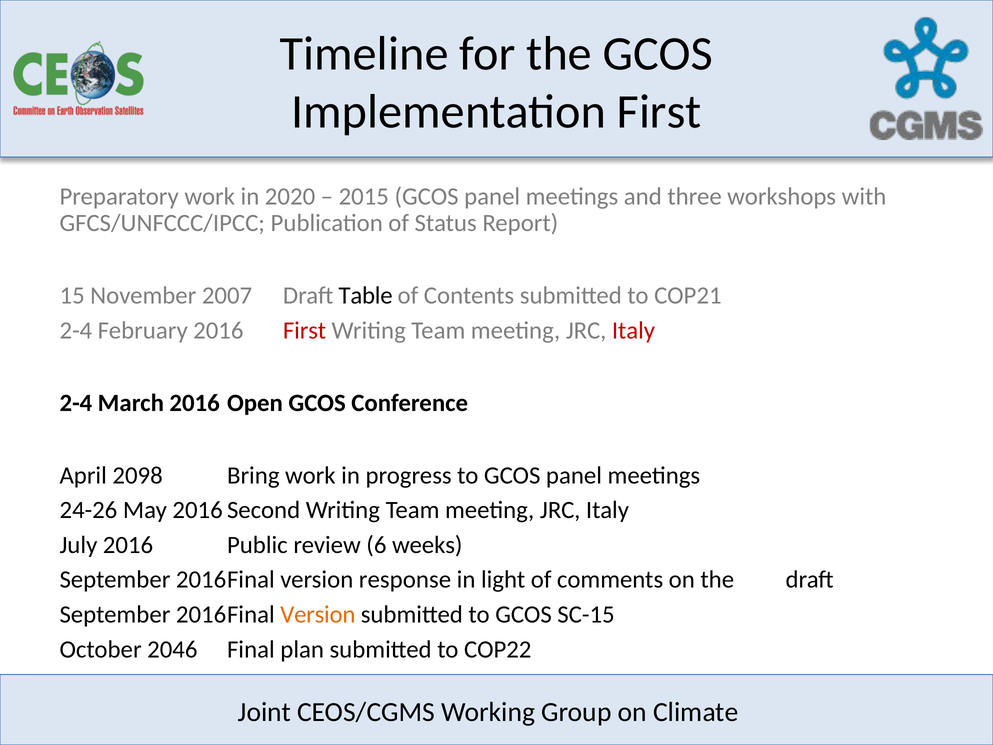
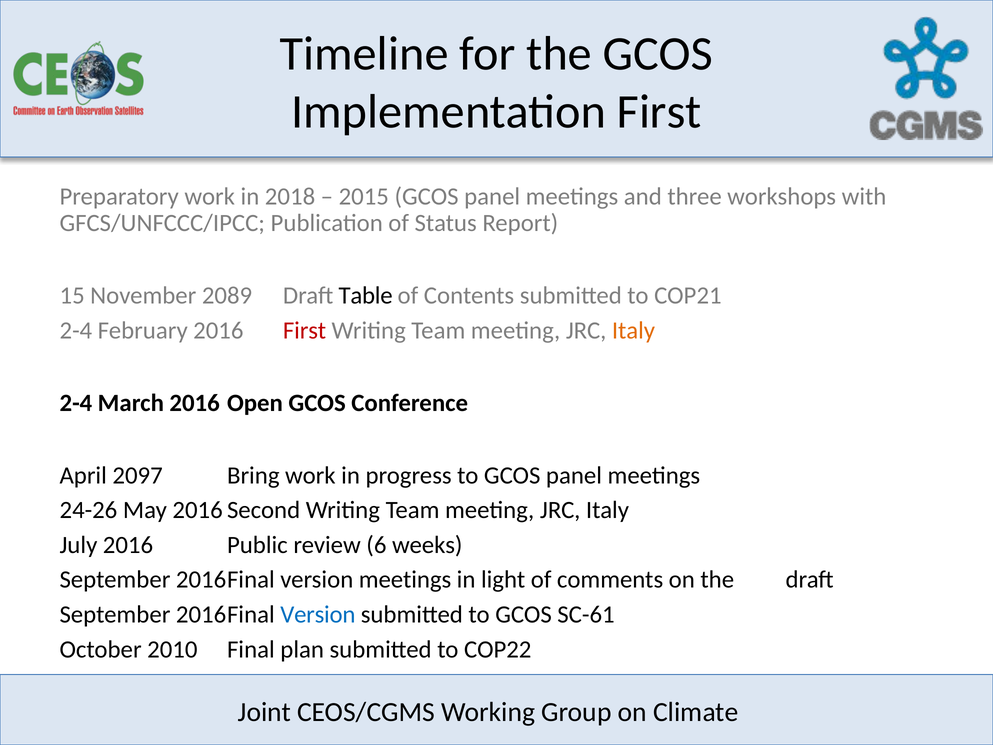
2020: 2020 -> 2018 (290, 196)
2007: 2007 -> 2089 (227, 296)
Italy colour: red -> orange (633, 330)
2098: 2098 -> 2097 (138, 475)
version response: response -> meetings (405, 580)
Version colour: orange -> blue (318, 614)
SC-15: SC-15 -> SC-61 (586, 614)
2046: 2046 -> 2010 (172, 649)
